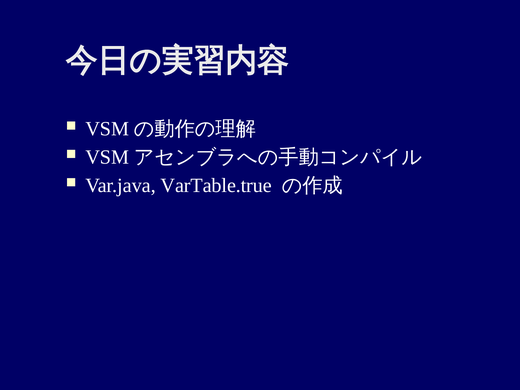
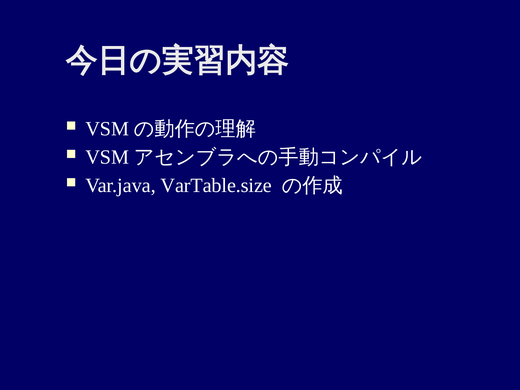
VarTable.true: VarTable.true -> VarTable.size (216, 185)
